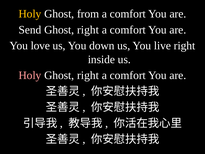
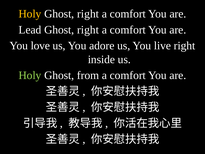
from: from -> right (88, 14)
Send: Send -> Lead (30, 30)
down: down -> adore (102, 46)
Holy colour: pink -> light green (30, 75)
right: right -> from (88, 75)
